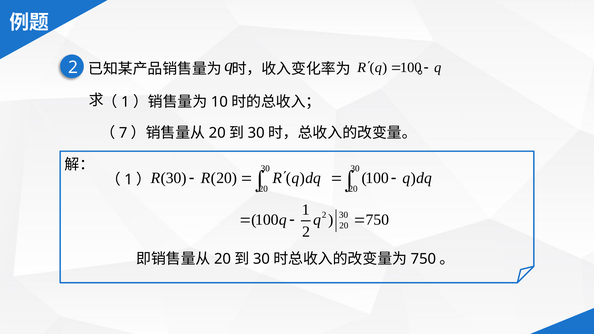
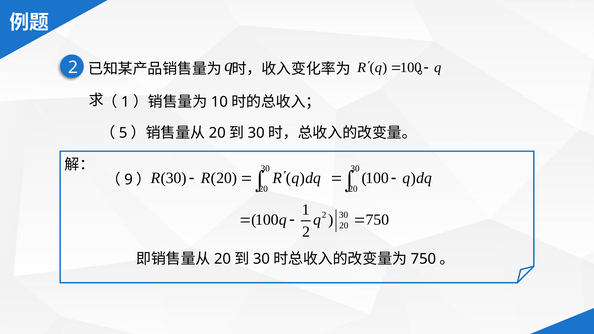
7: 7 -> 5 (123, 133)
1: 1 -> 9 (129, 180)
